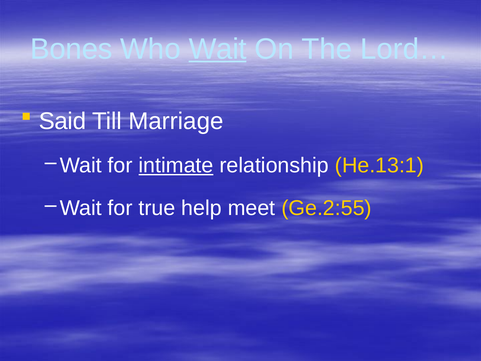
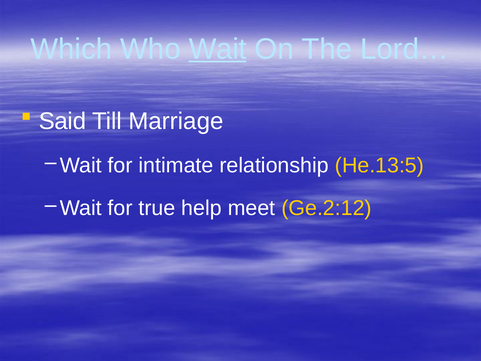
Bones: Bones -> Which (71, 49)
intimate underline: present -> none (176, 165)
He.13:1: He.13:1 -> He.13:5 (379, 165)
Ge.2:55: Ge.2:55 -> Ge.2:12 (327, 208)
